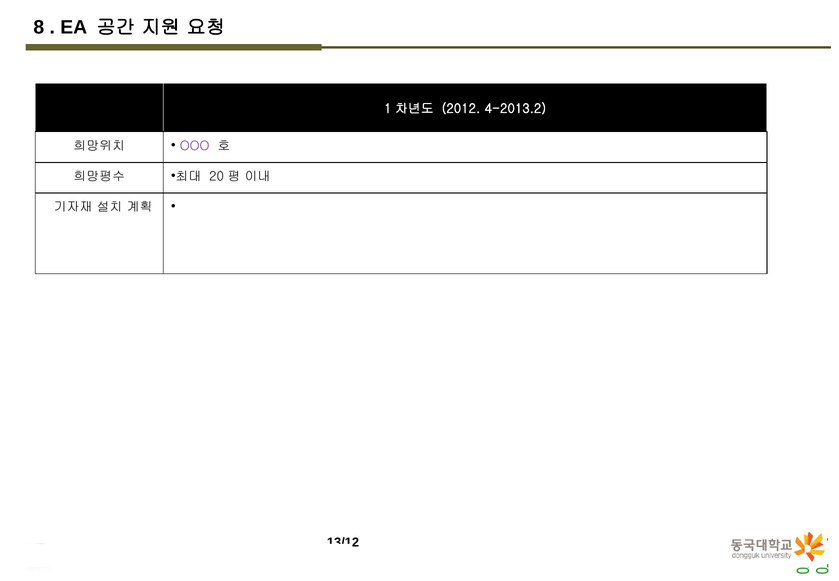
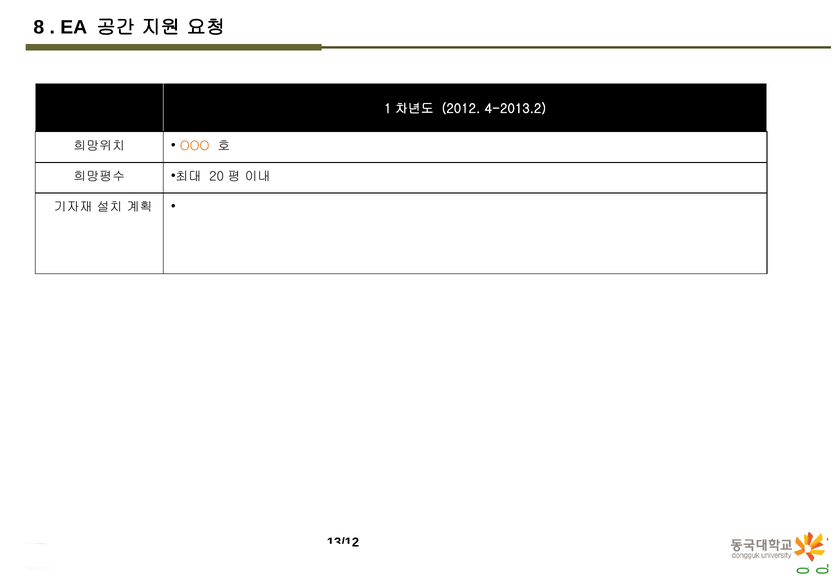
OOO colour: purple -> orange (195, 146)
